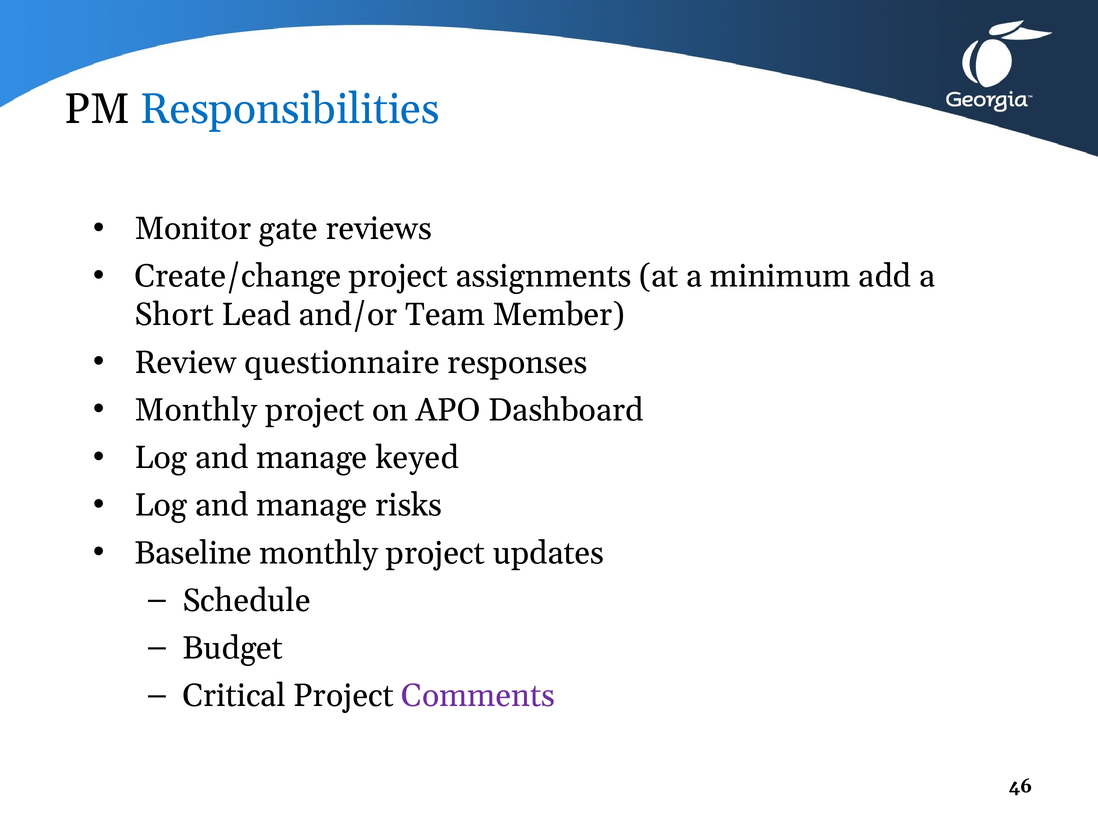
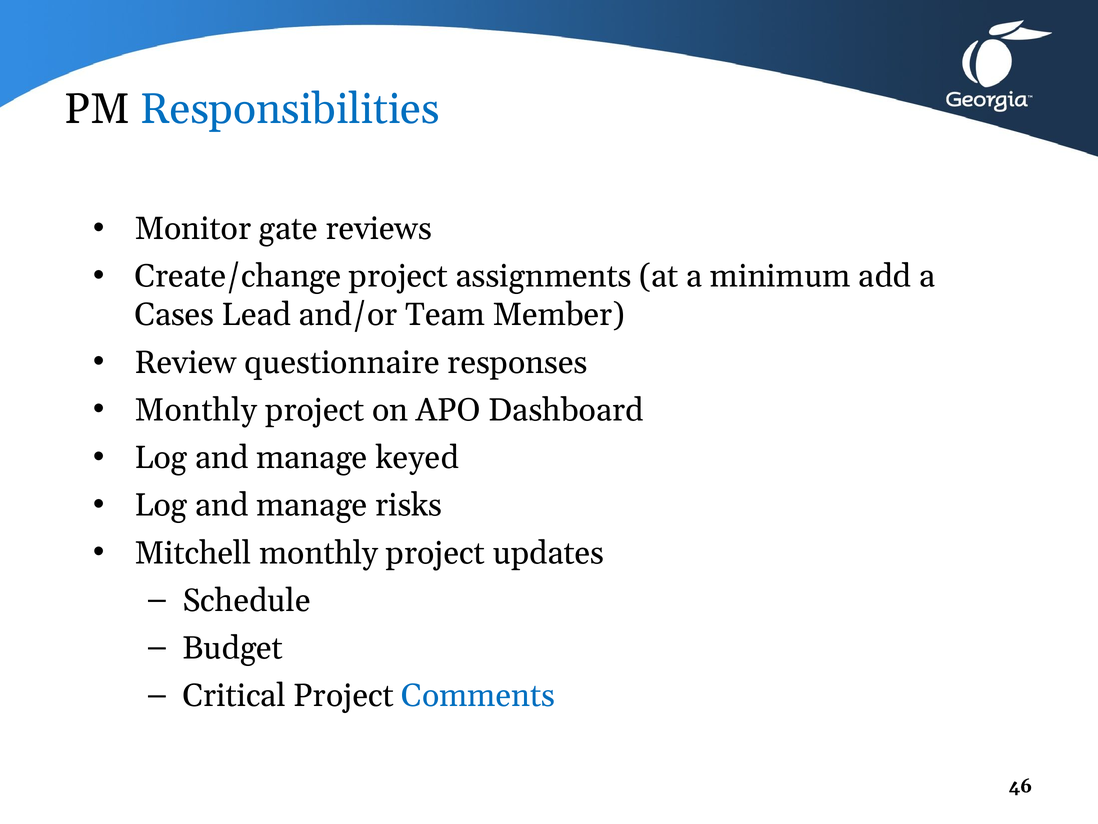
Short: Short -> Cases (174, 315)
Baseline: Baseline -> Mitchell (193, 553)
Comments colour: purple -> blue (478, 695)
